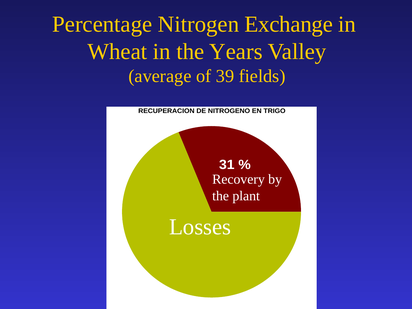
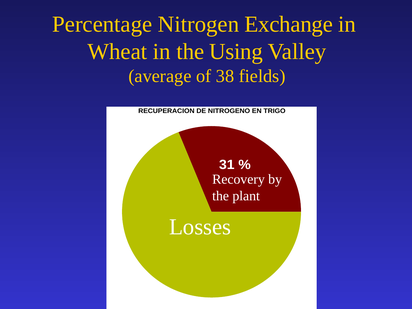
Years: Years -> Using (236, 52)
39: 39 -> 38 (225, 76)
